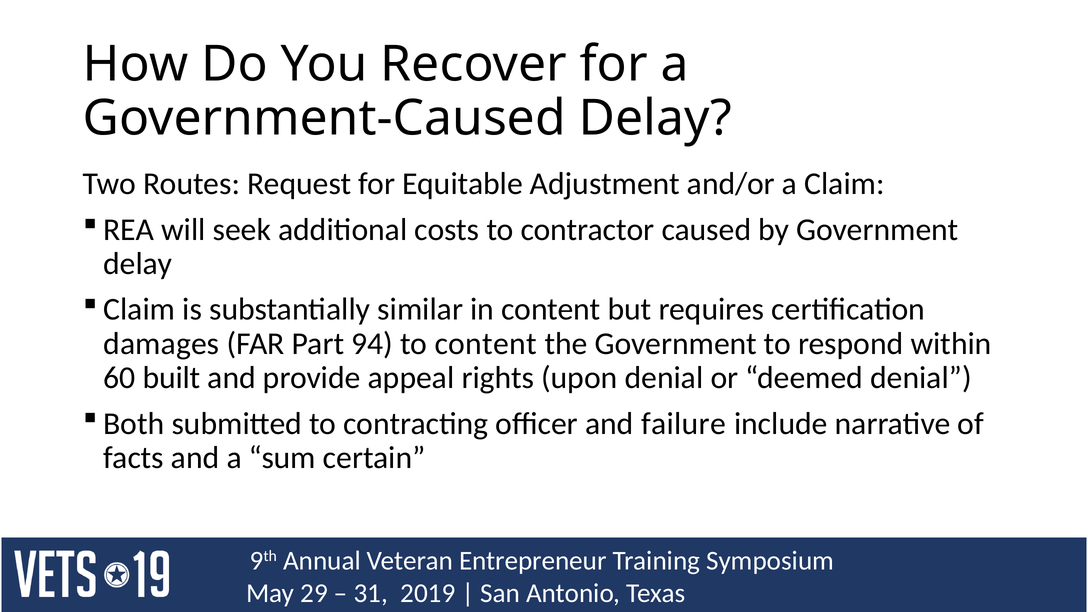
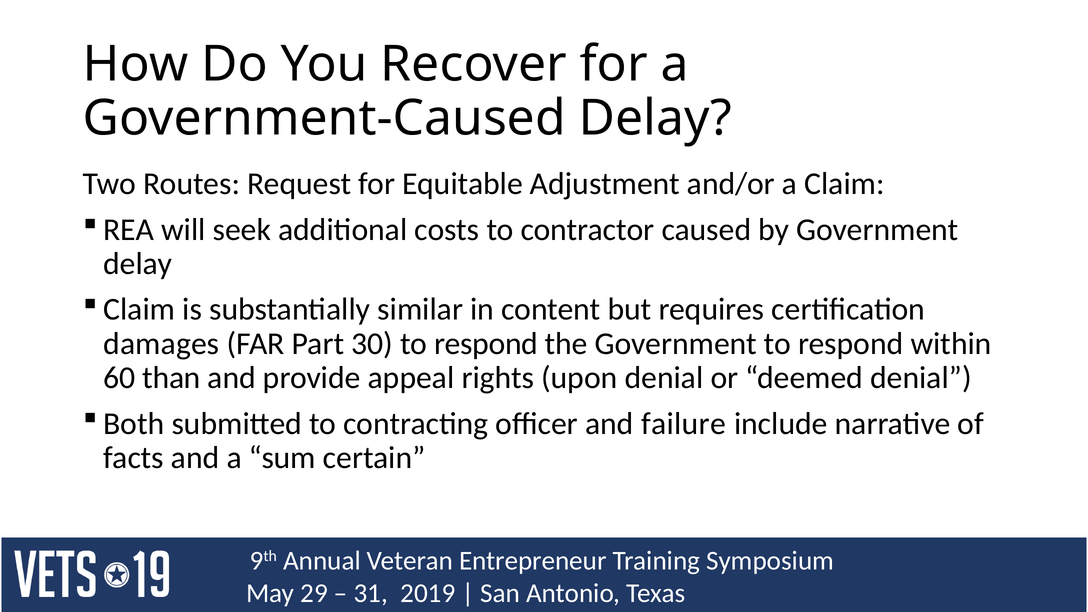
94: 94 -> 30 (372, 344)
content: content -> respond (486, 344)
built: built -> than (172, 378)
